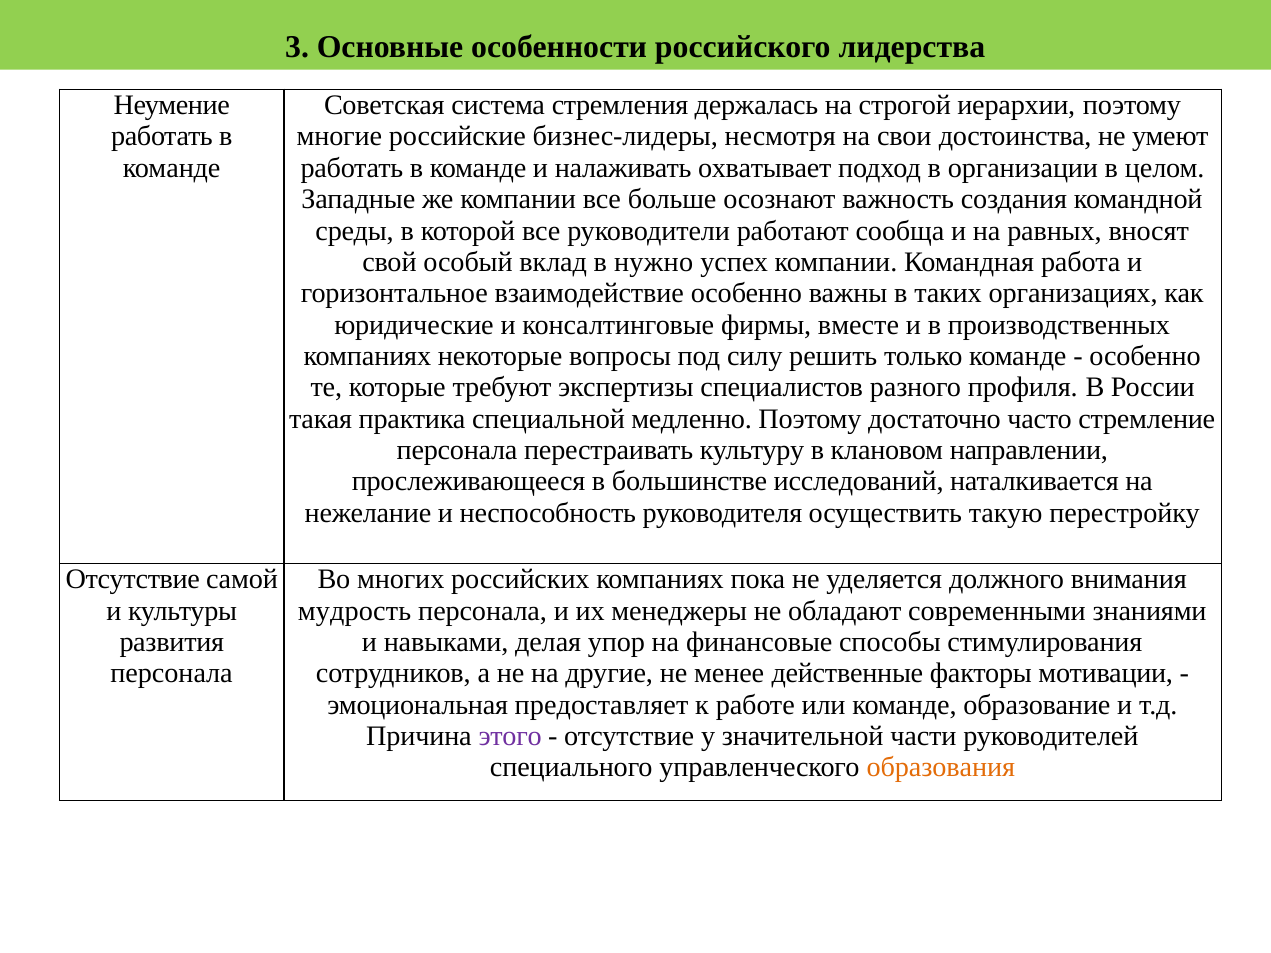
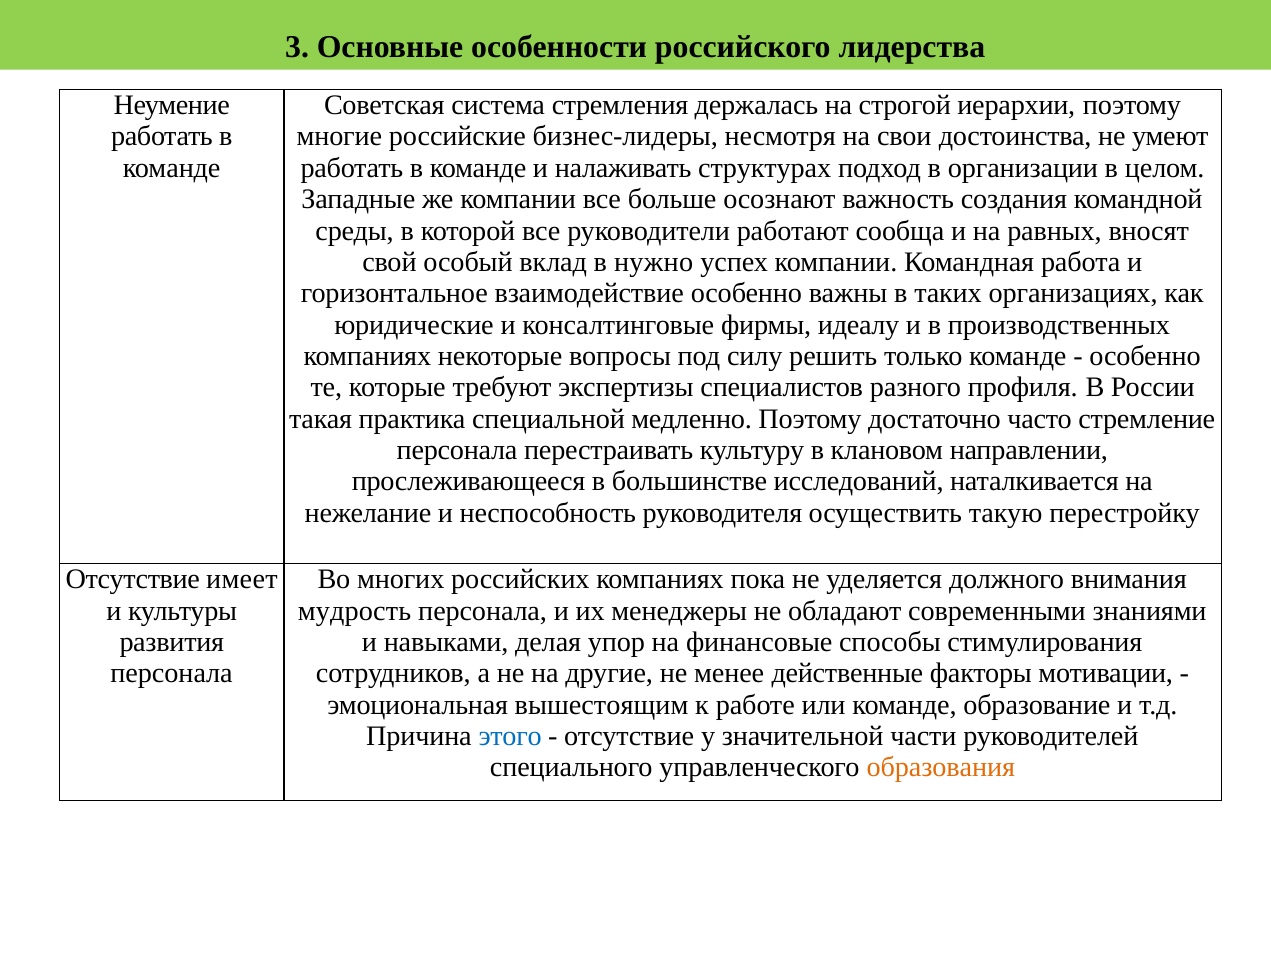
охватывает: охватывает -> структурах (765, 168)
вместе: вместе -> идеалу (859, 325)
самой: самой -> имеет (242, 580)
предоставляет: предоставляет -> вышестоящим (602, 705)
этого colour: purple -> blue (510, 736)
